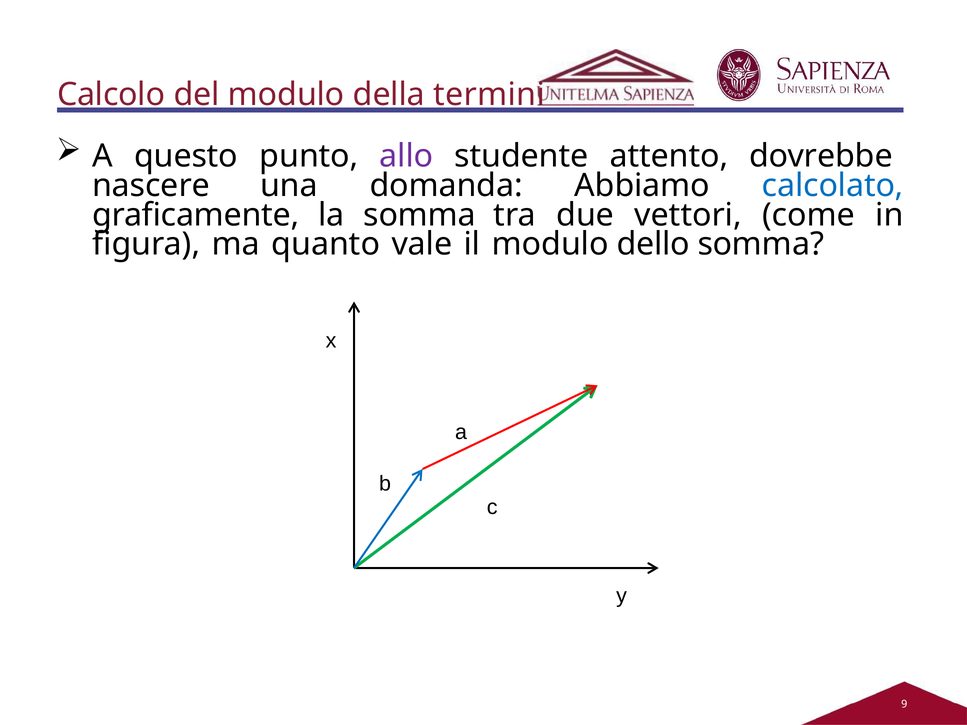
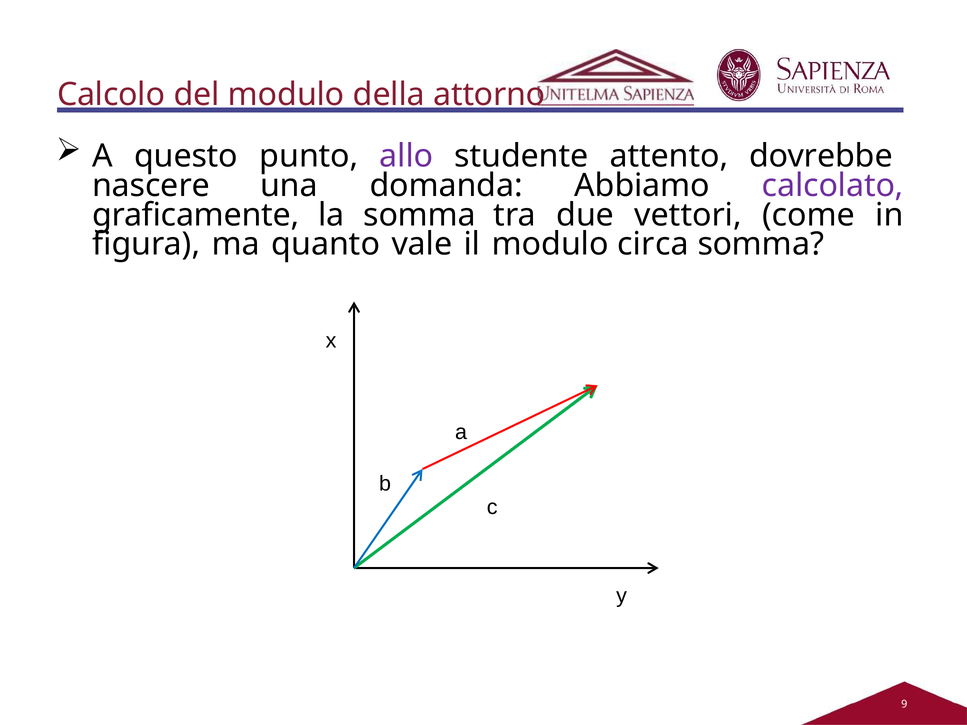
termini: termini -> attorno (489, 95)
calcolato colour: blue -> purple (833, 186)
dello: dello -> circa (653, 244)
